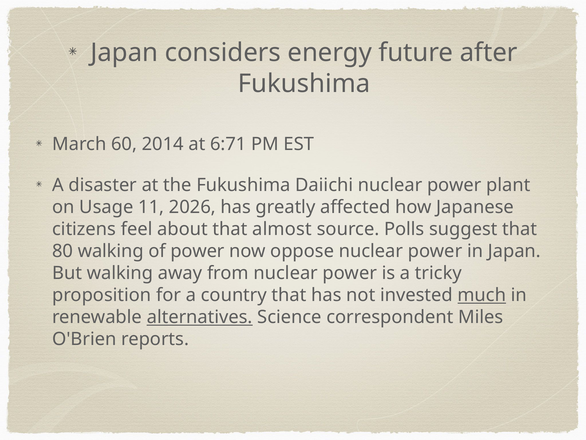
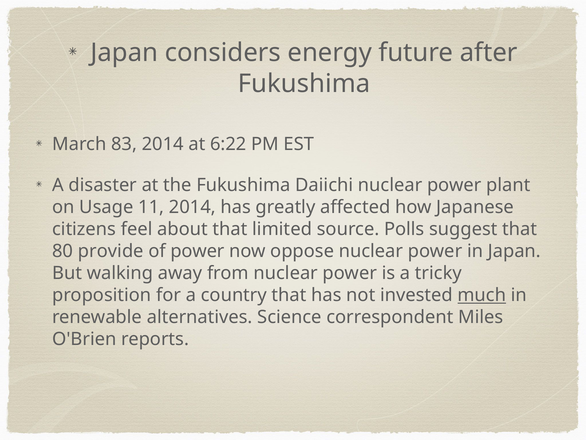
60: 60 -> 83 (124, 144)
6:71: 6:71 -> 6:22 (228, 144)
11 2026: 2026 -> 2014 (192, 207)
almost: almost -> limited (282, 229)
80 walking: walking -> provide (111, 251)
alternatives underline: present -> none (200, 317)
